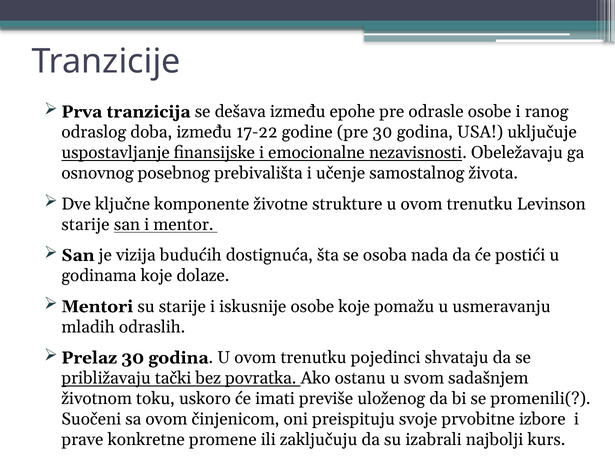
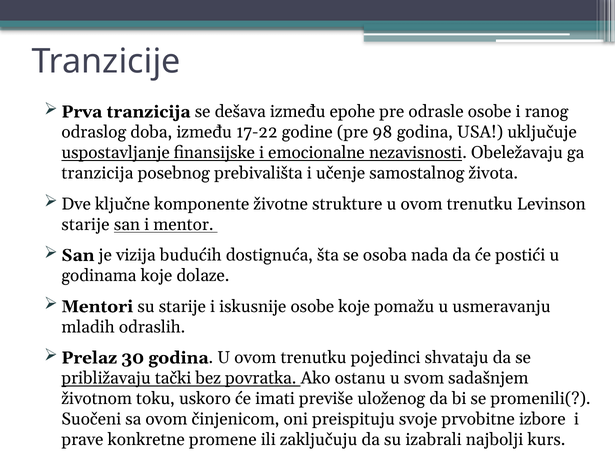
pre 30: 30 -> 98 (382, 132)
osnovnog: osnovnog -> tranzicija (97, 173)
